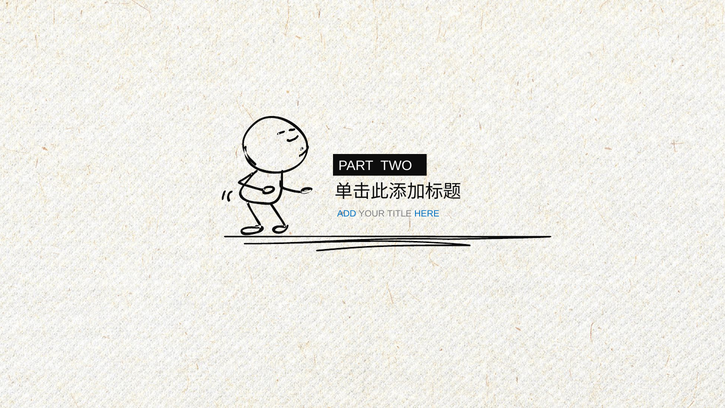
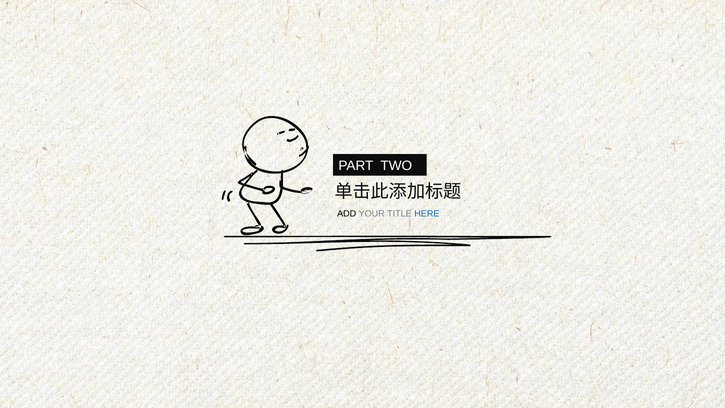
ADD colour: blue -> black (347, 213)
